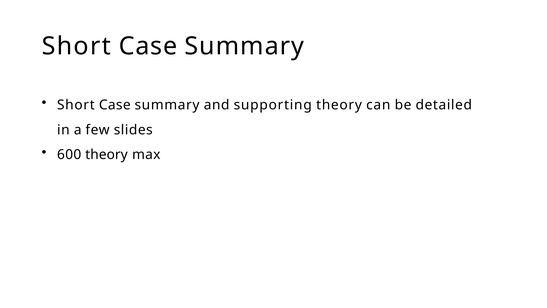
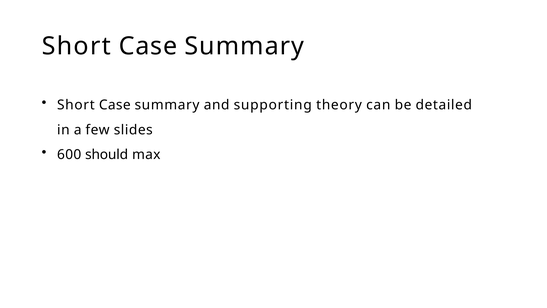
600 theory: theory -> should (107, 154)
